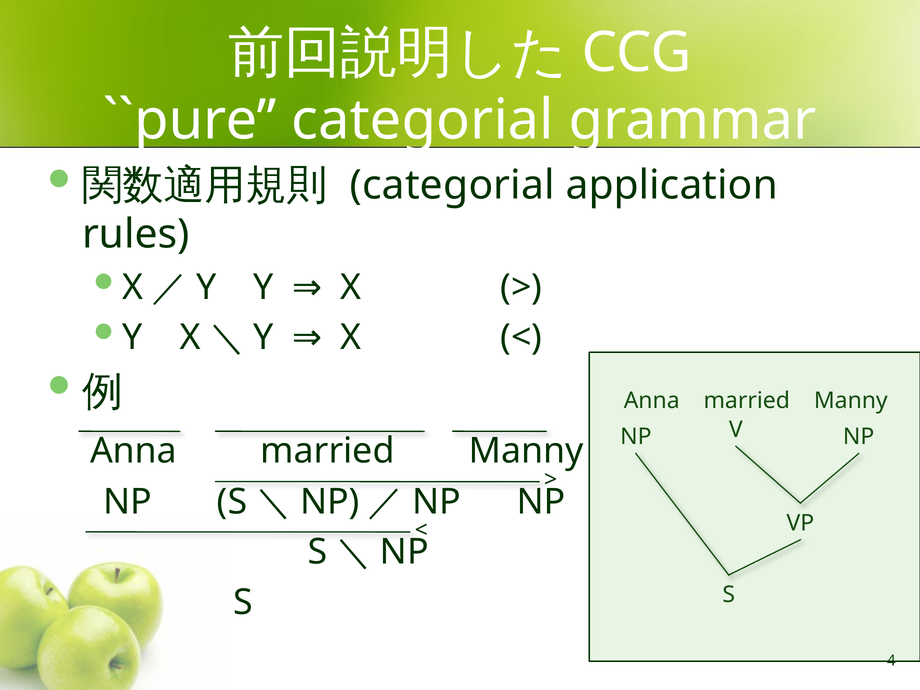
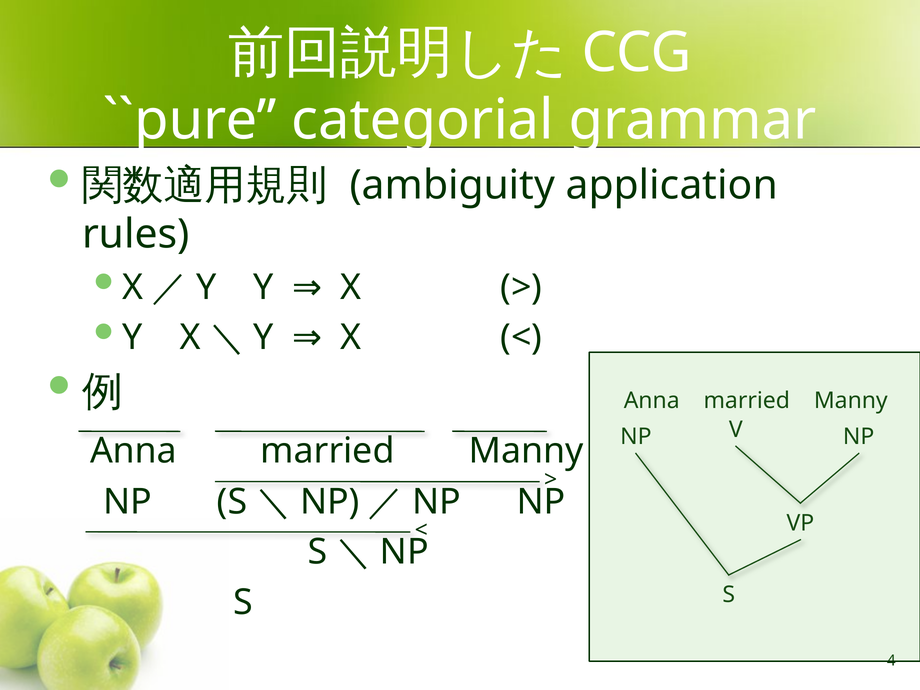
categorial: categorial -> ambiguity (452, 185)
